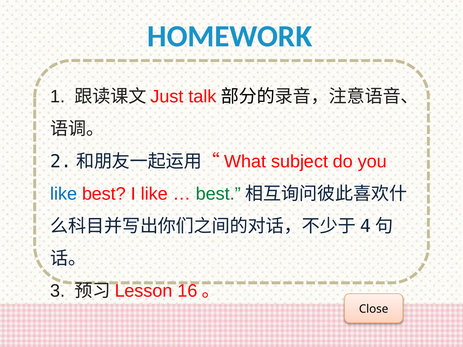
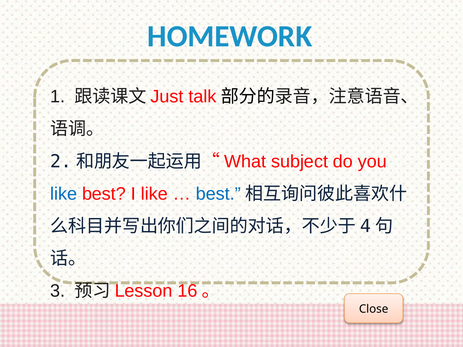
best colour: green -> blue (218, 194)
